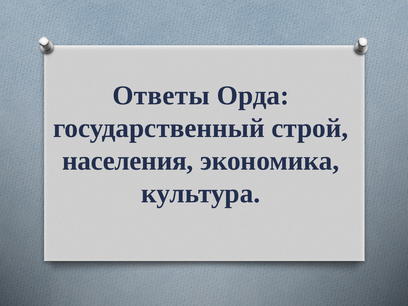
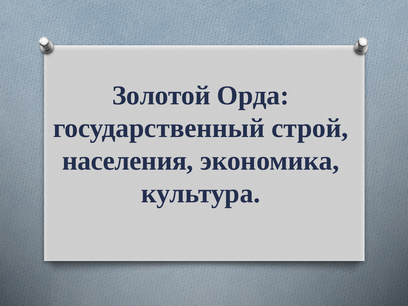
Ответы: Ответы -> Золотой (161, 96)
